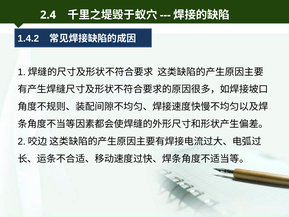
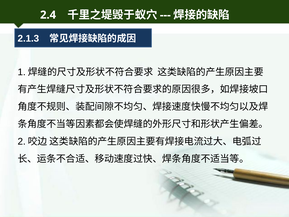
1.4.2: 1.4.2 -> 2.1.3 (28, 38)
